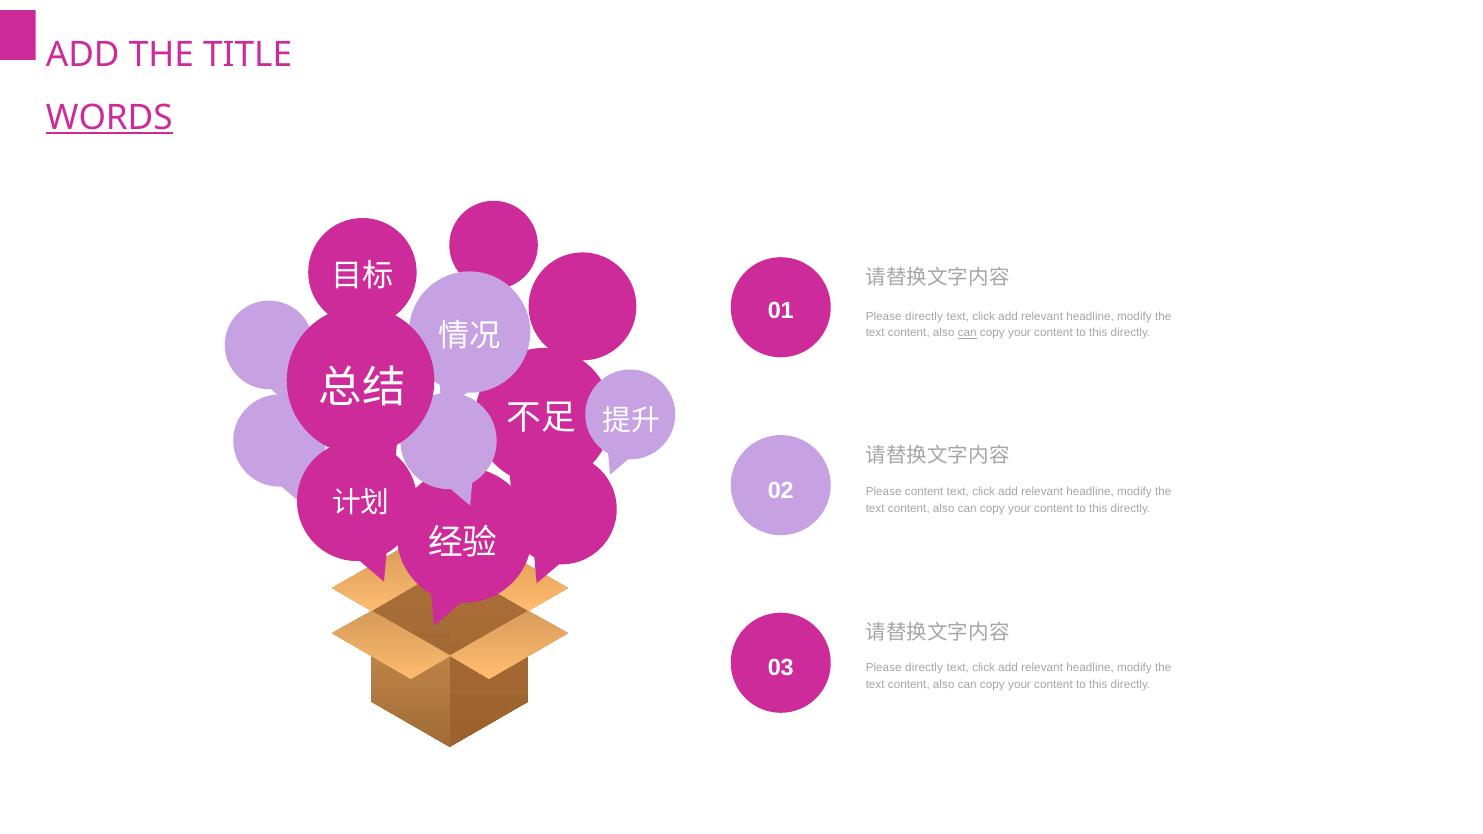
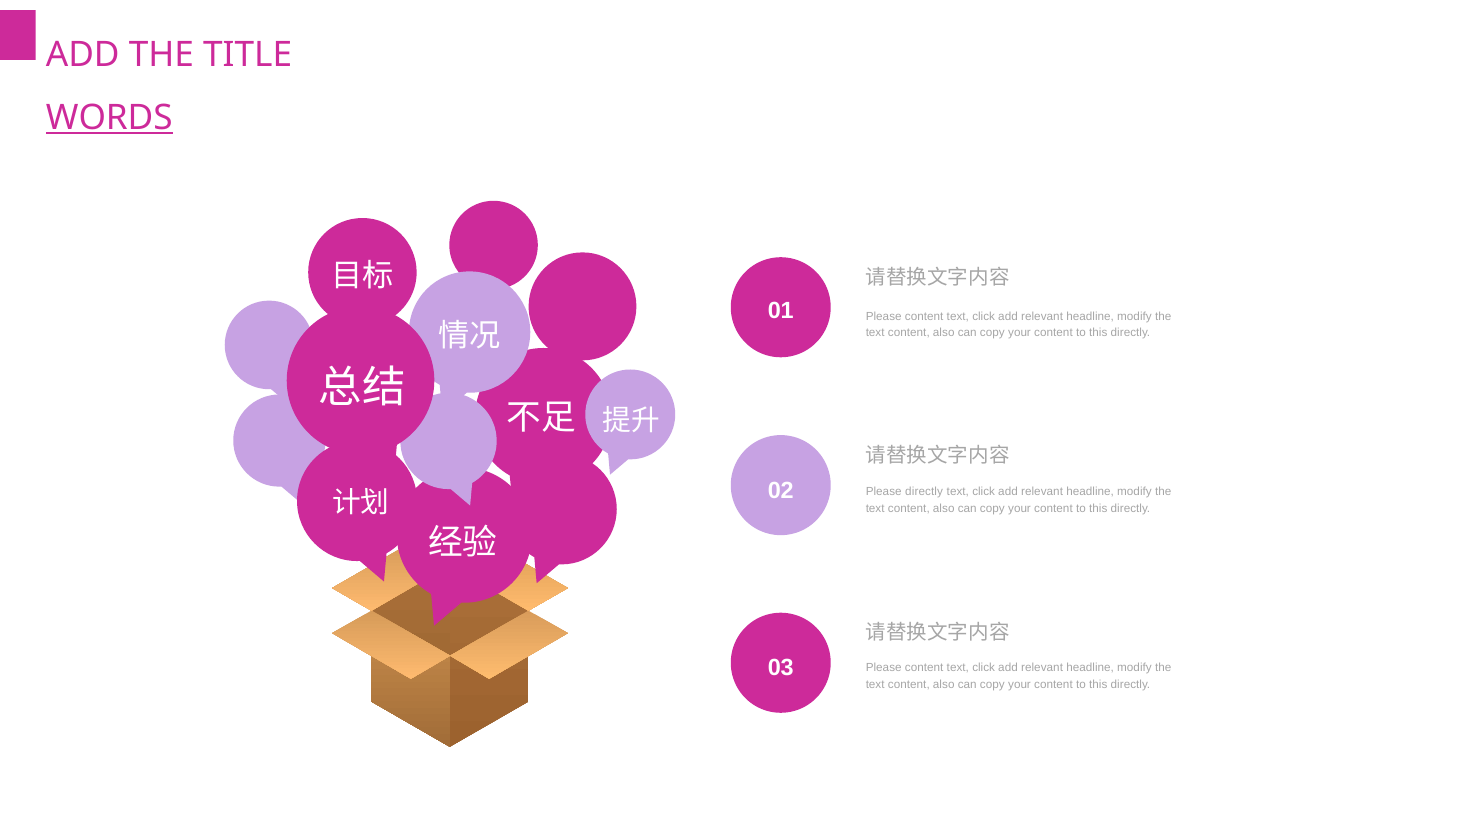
directly: directly -> content (924, 316)
can underline: present -> none (967, 333)
Please content: content -> directly (924, 492)
directly: directly -> content (924, 668)
